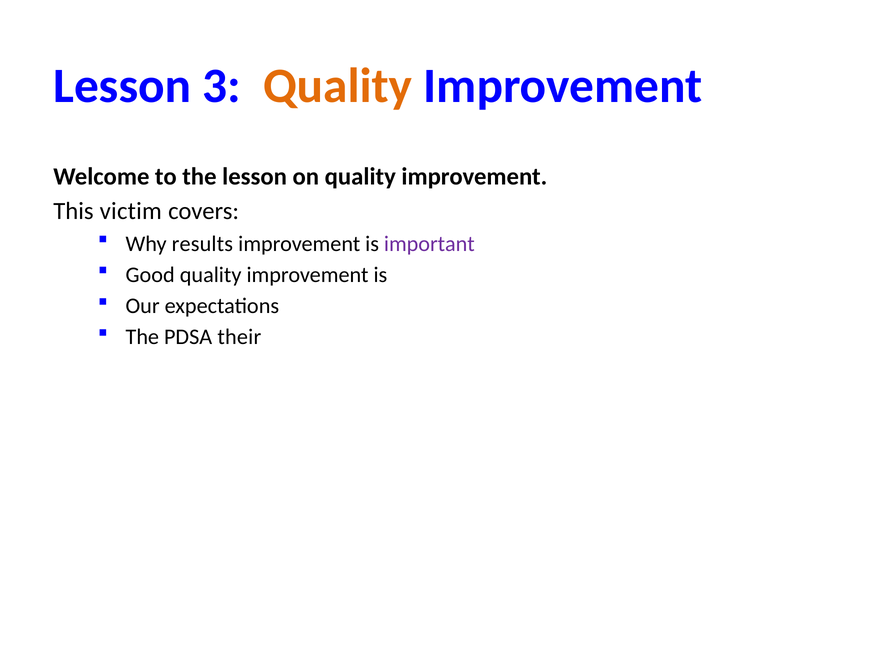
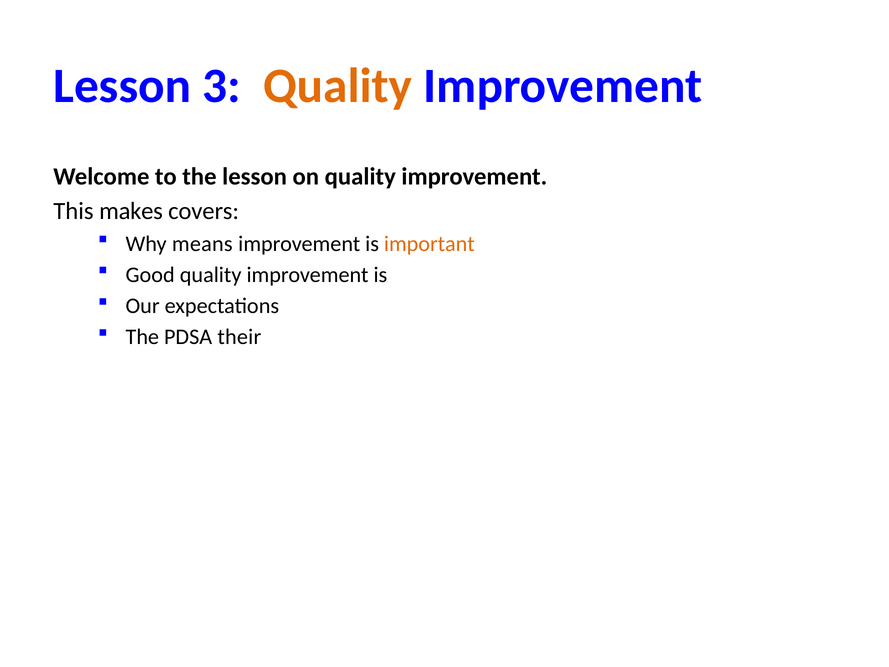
victim: victim -> makes (131, 211)
results: results -> means (202, 244)
important colour: purple -> orange (429, 244)
